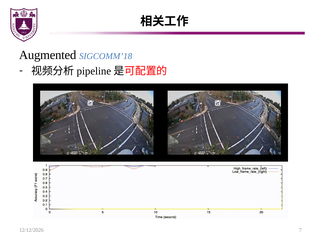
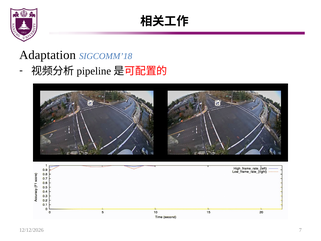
Augmented: Augmented -> Adaptation (48, 55)
